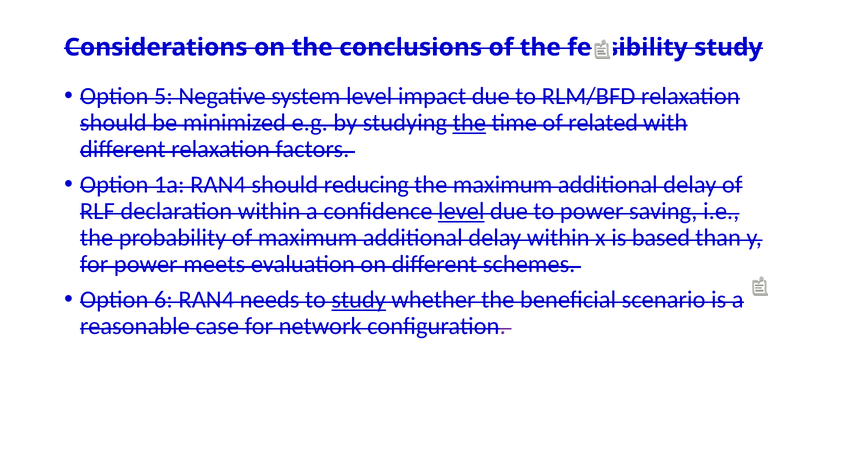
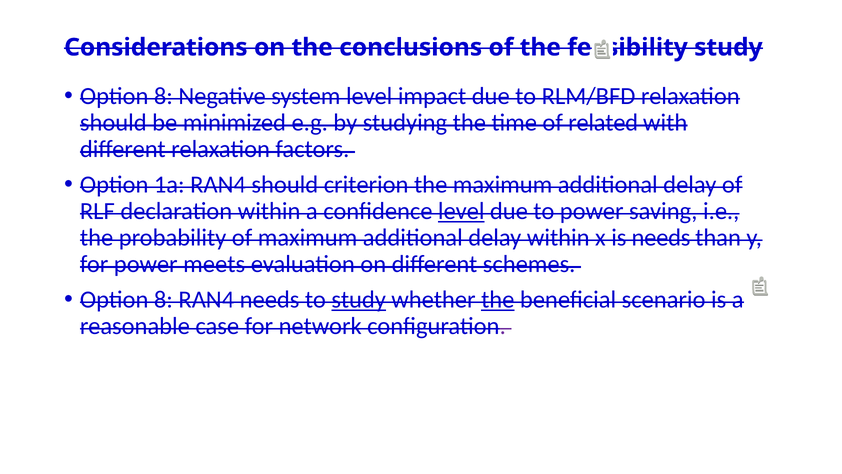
5: 5 -> 8 (163, 96)
the underline: present -> none (469, 123)
reducing: reducing -> criterion (366, 184)
is based: based -> needs (661, 237)
6: 6 -> 8 (163, 299)
the underline: none -> present (498, 299)
